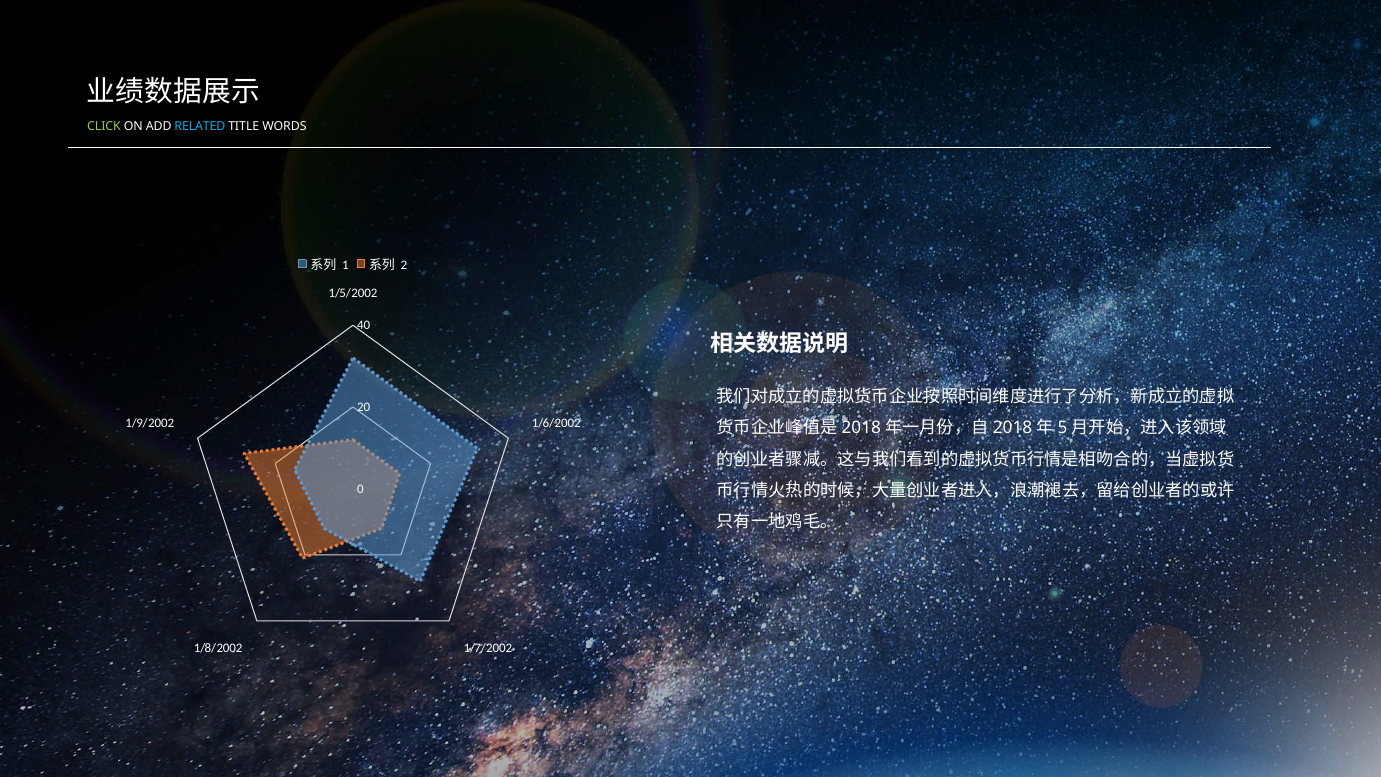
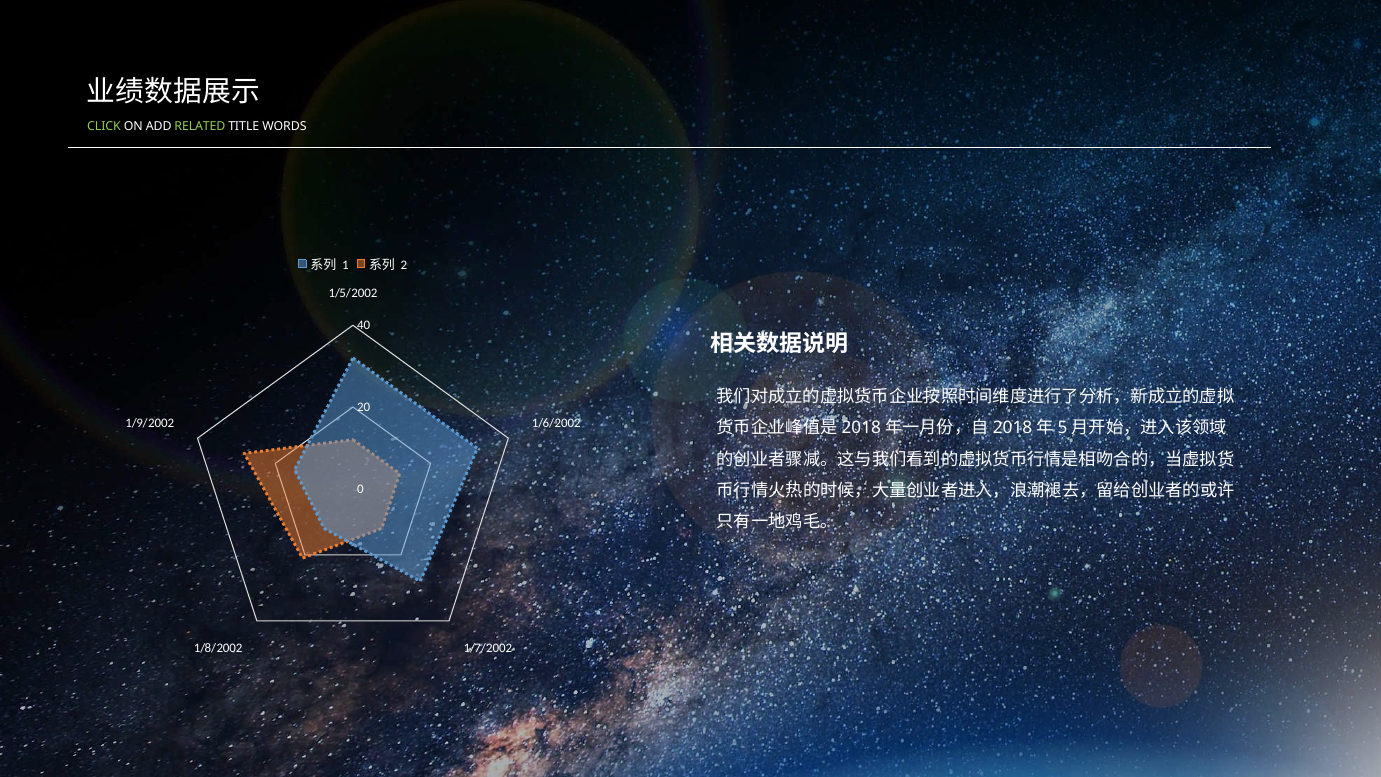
RELATED colour: light blue -> light green (200, 126)
